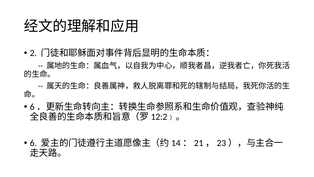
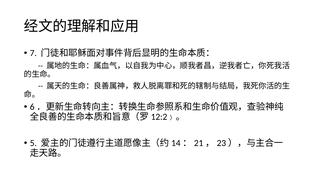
2: 2 -> 7 (33, 53)
6: 6 -> 5 (33, 143)
